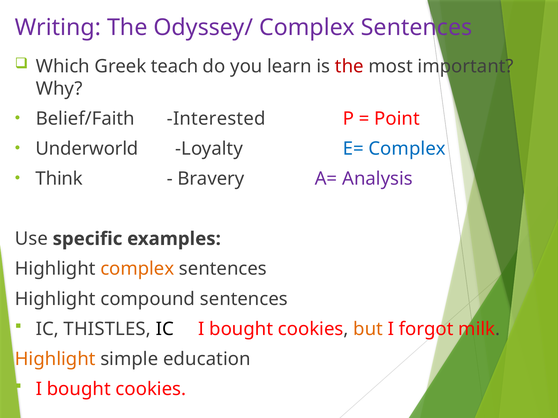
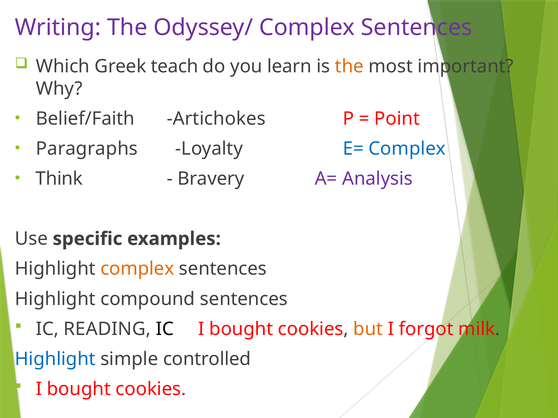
the colour: red -> orange (349, 66)
Interested: Interested -> Artichokes (216, 119)
Underworld: Underworld -> Paragraphs (87, 149)
THISTLES: THISTLES -> READING (107, 329)
Highlight colour: orange -> blue (55, 359)
education: education -> controlled (207, 359)
